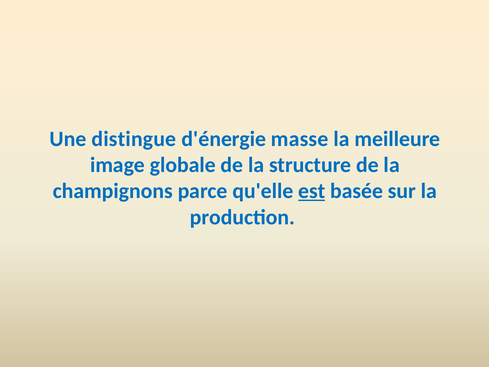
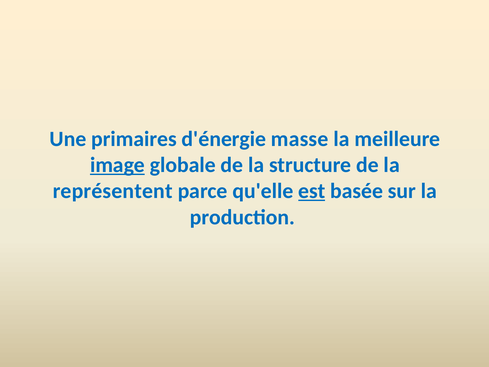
distingue: distingue -> primaires (134, 139)
image underline: none -> present (117, 165)
champignons: champignons -> représentent (113, 191)
